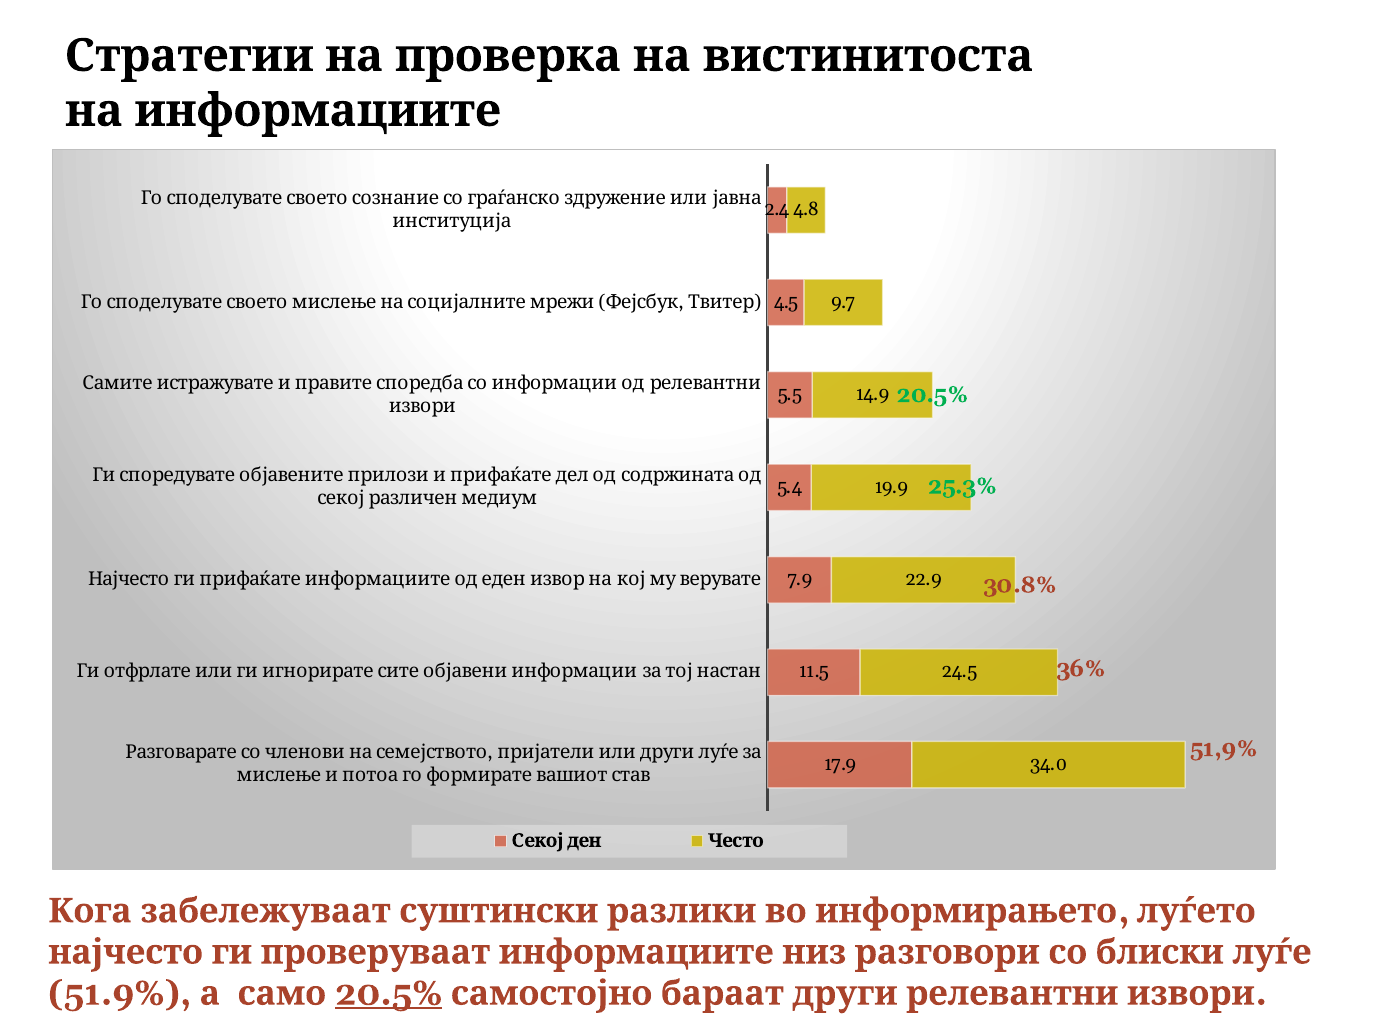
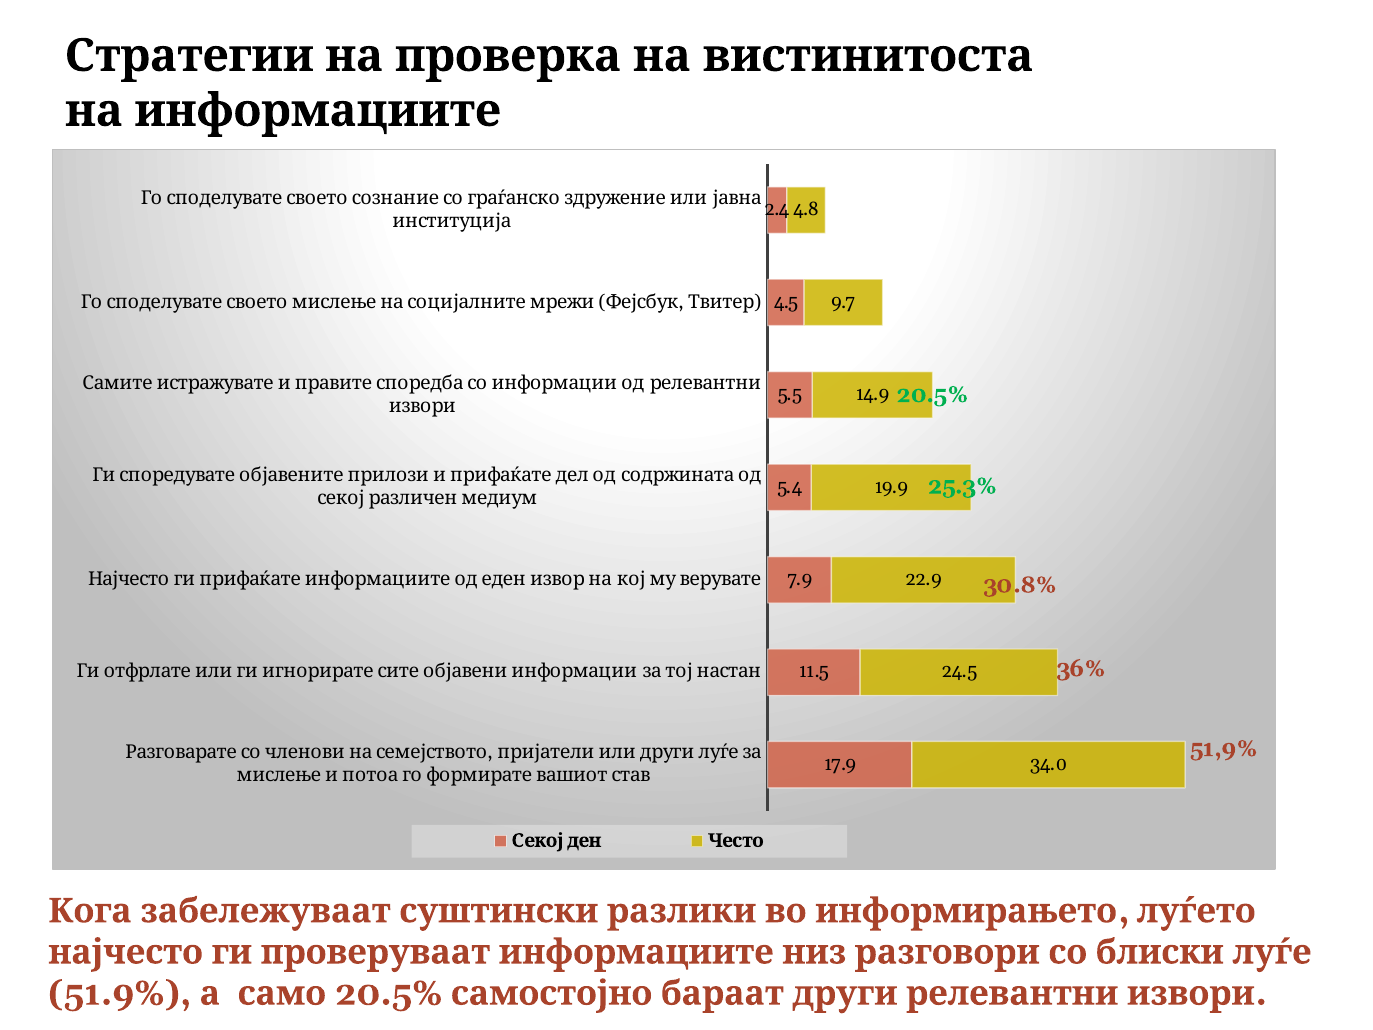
20.5% underline: present -> none (389, 993)
